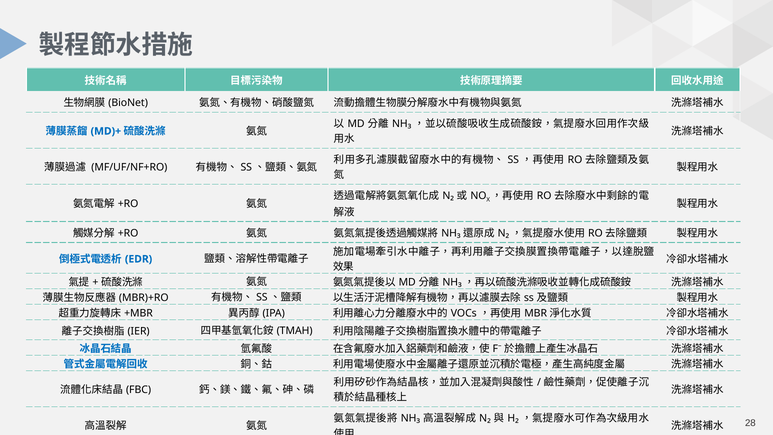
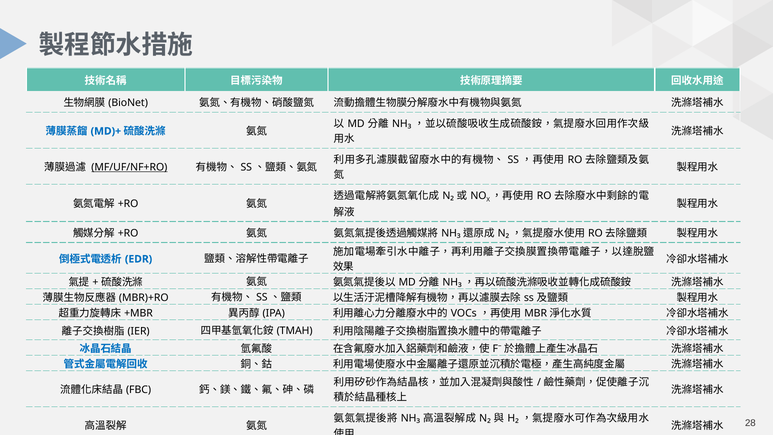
MF/UF/NF+RO underline: none -> present (129, 167)
